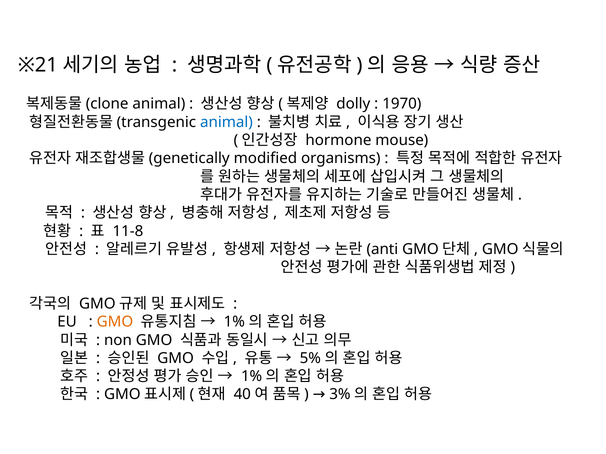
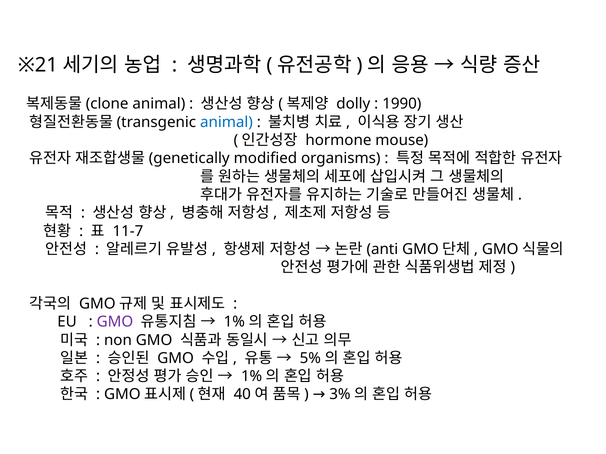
1970: 1970 -> 1990 (402, 104)
11-8: 11-8 -> 11-7 (128, 231)
GMO colour: orange -> purple (115, 322)
